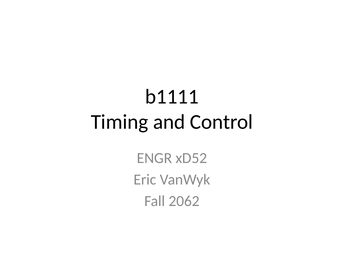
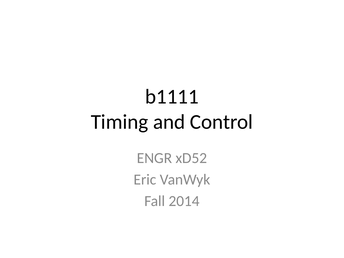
2062: 2062 -> 2014 (184, 201)
